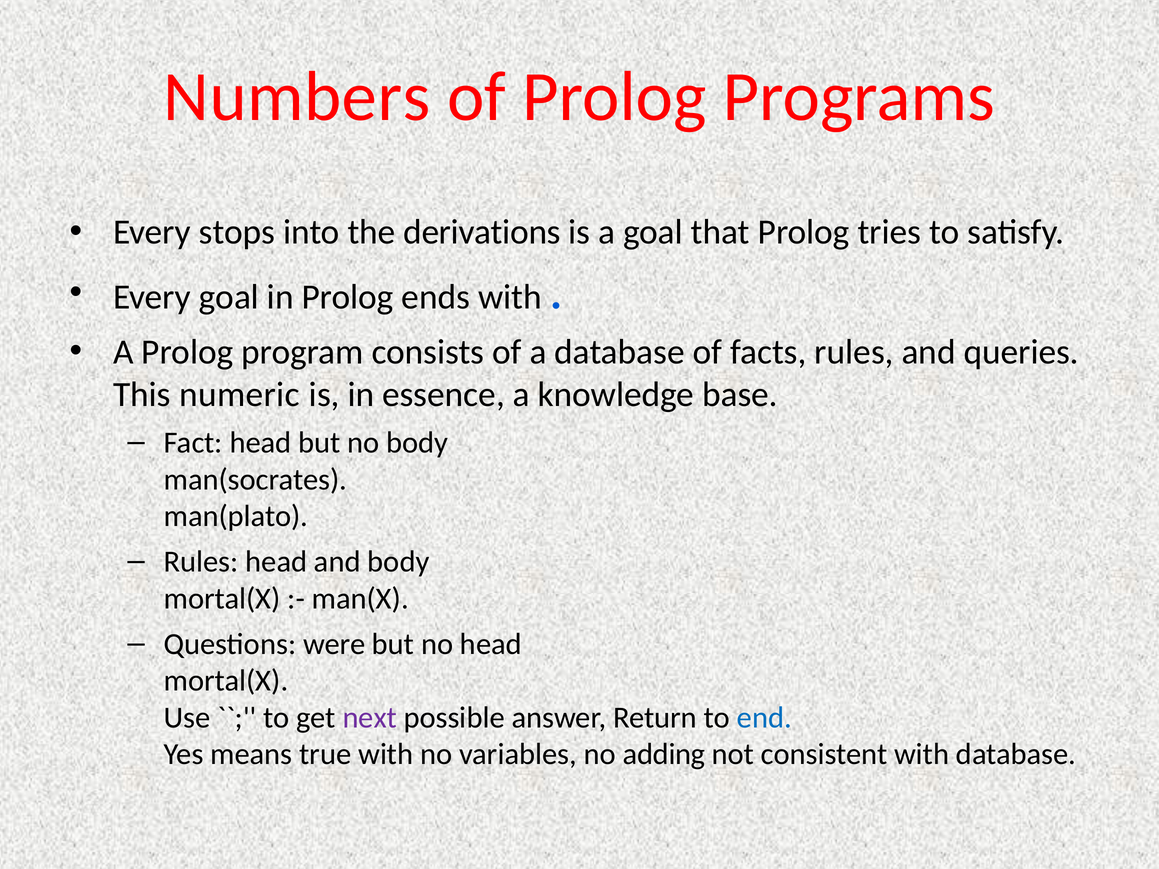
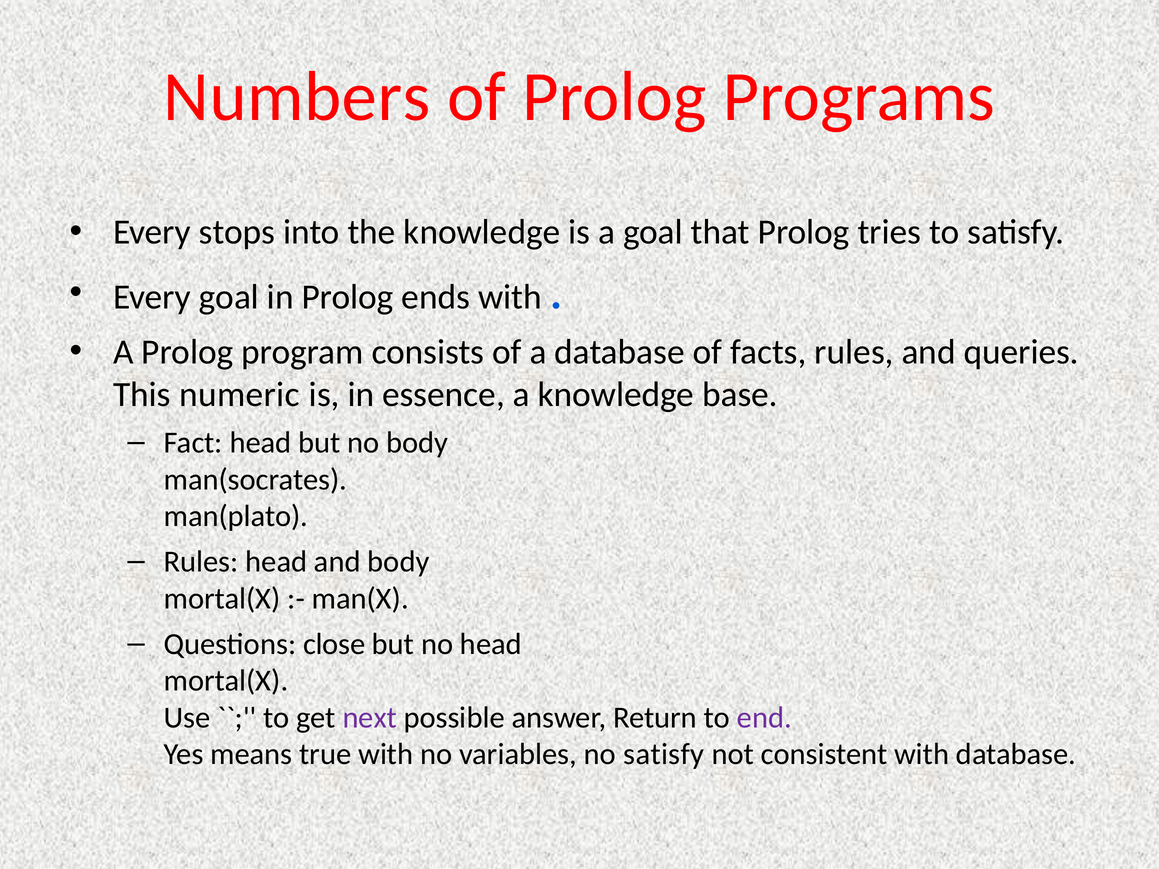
the derivations: derivations -> knowledge (482, 232)
were: were -> close (334, 644)
end colour: blue -> purple (764, 718)
no adding: adding -> satisfy (664, 754)
